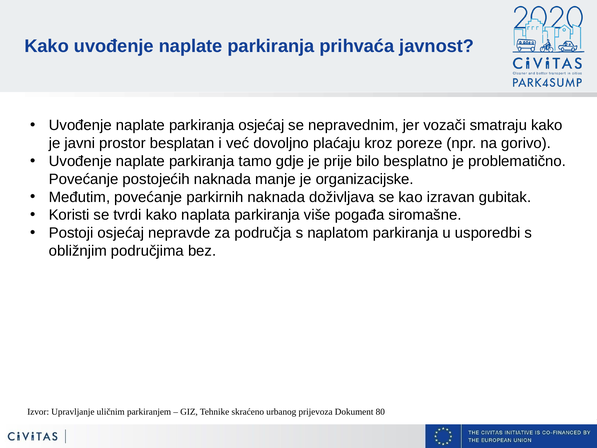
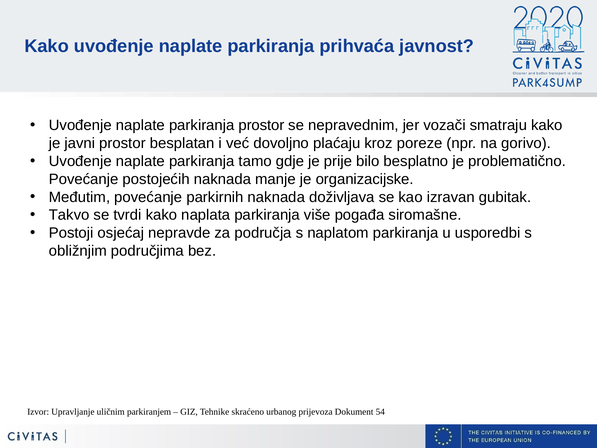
parkiranja osjećaj: osjećaj -> prostor (261, 125)
Koristi: Koristi -> Takvo (69, 215)
80: 80 -> 54 (380, 412)
